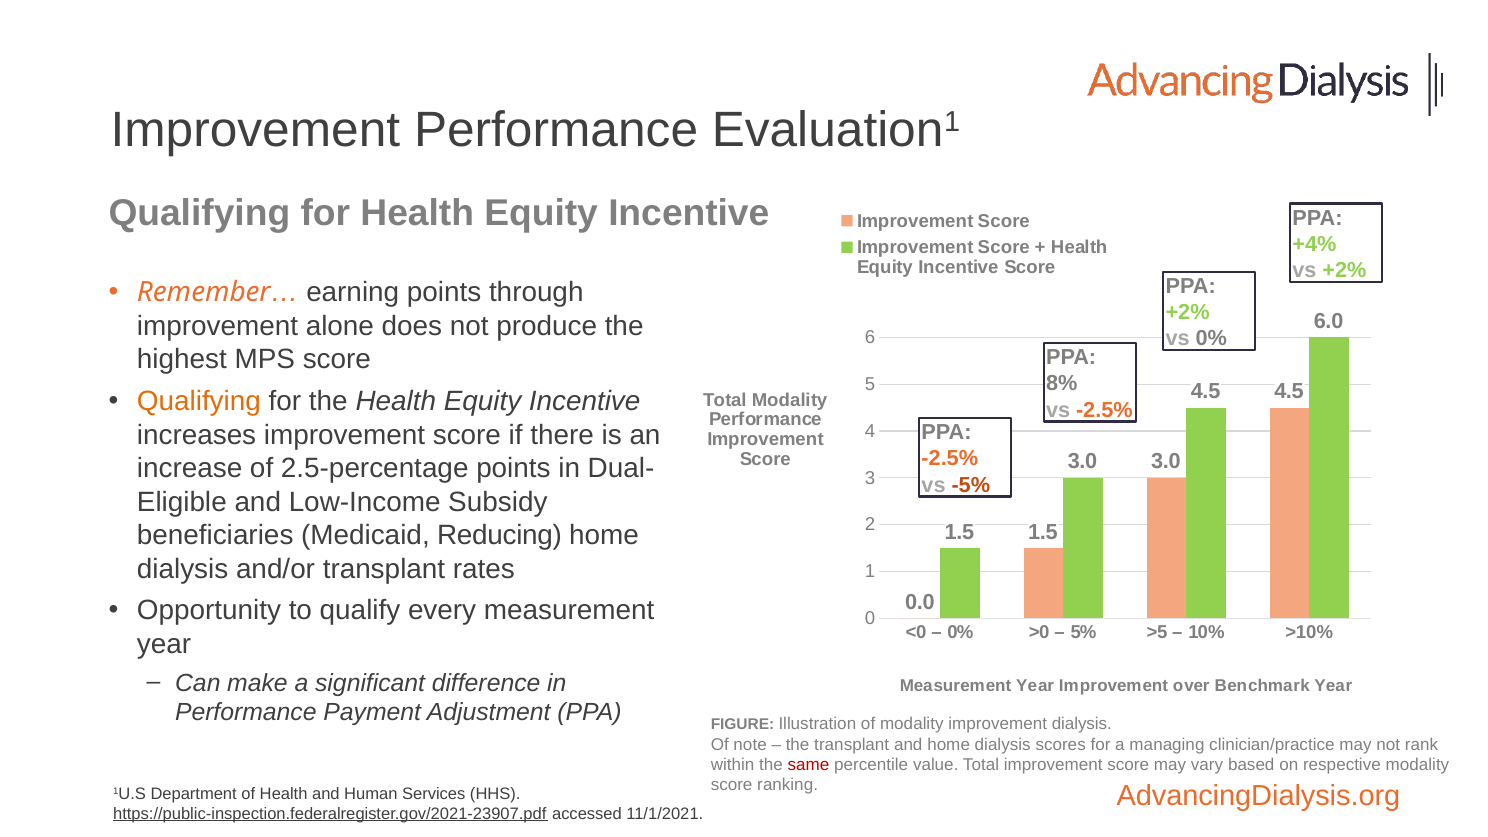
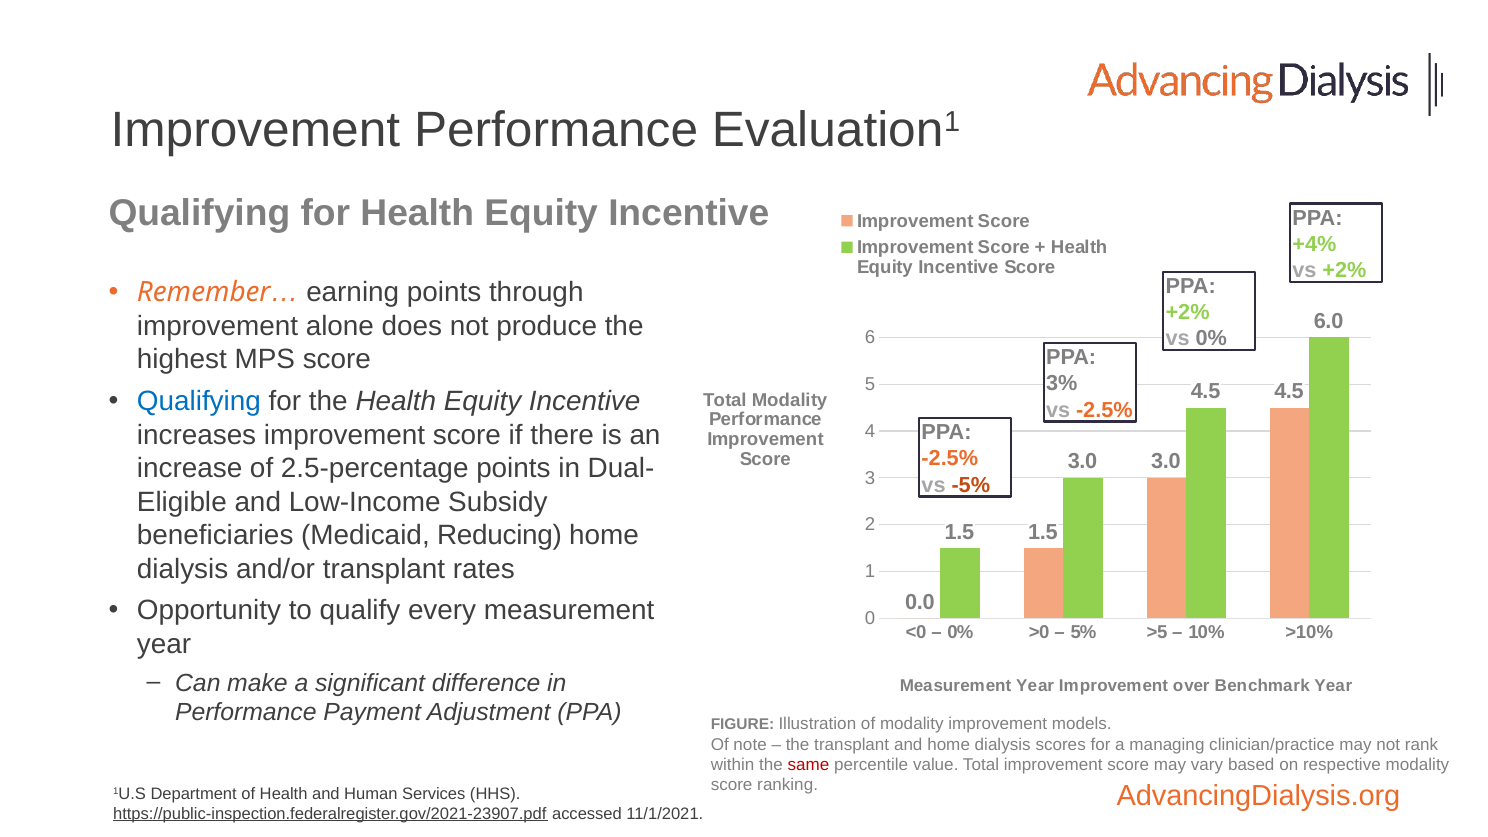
8%: 8% -> 3% (1062, 384)
Qualifying colour: orange -> blue (199, 401)
improvement dialysis: dialysis -> models (1082, 724)
